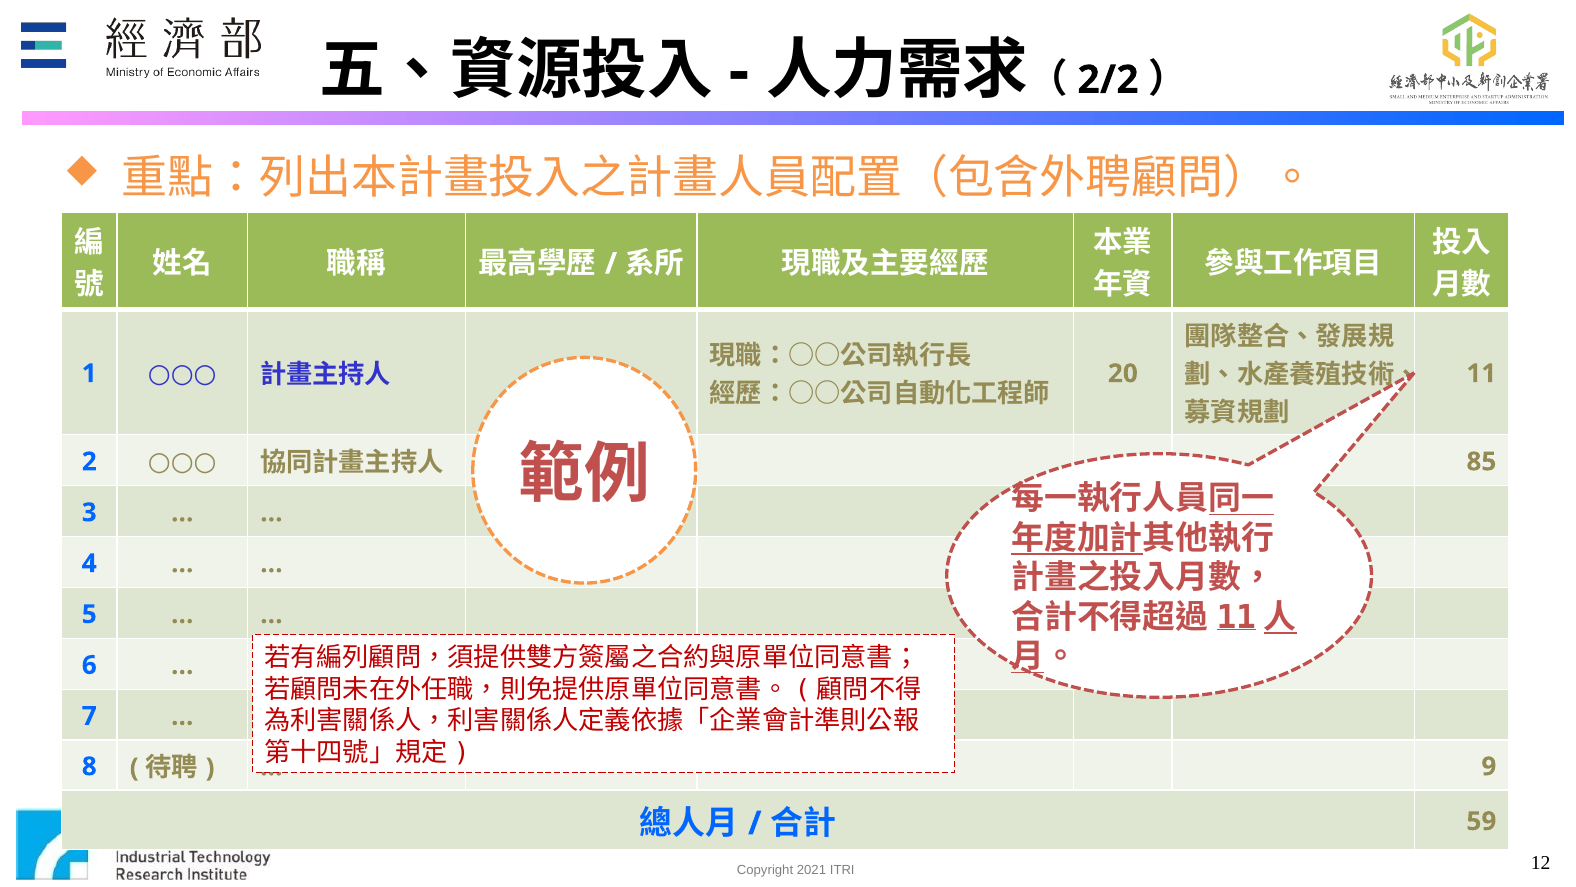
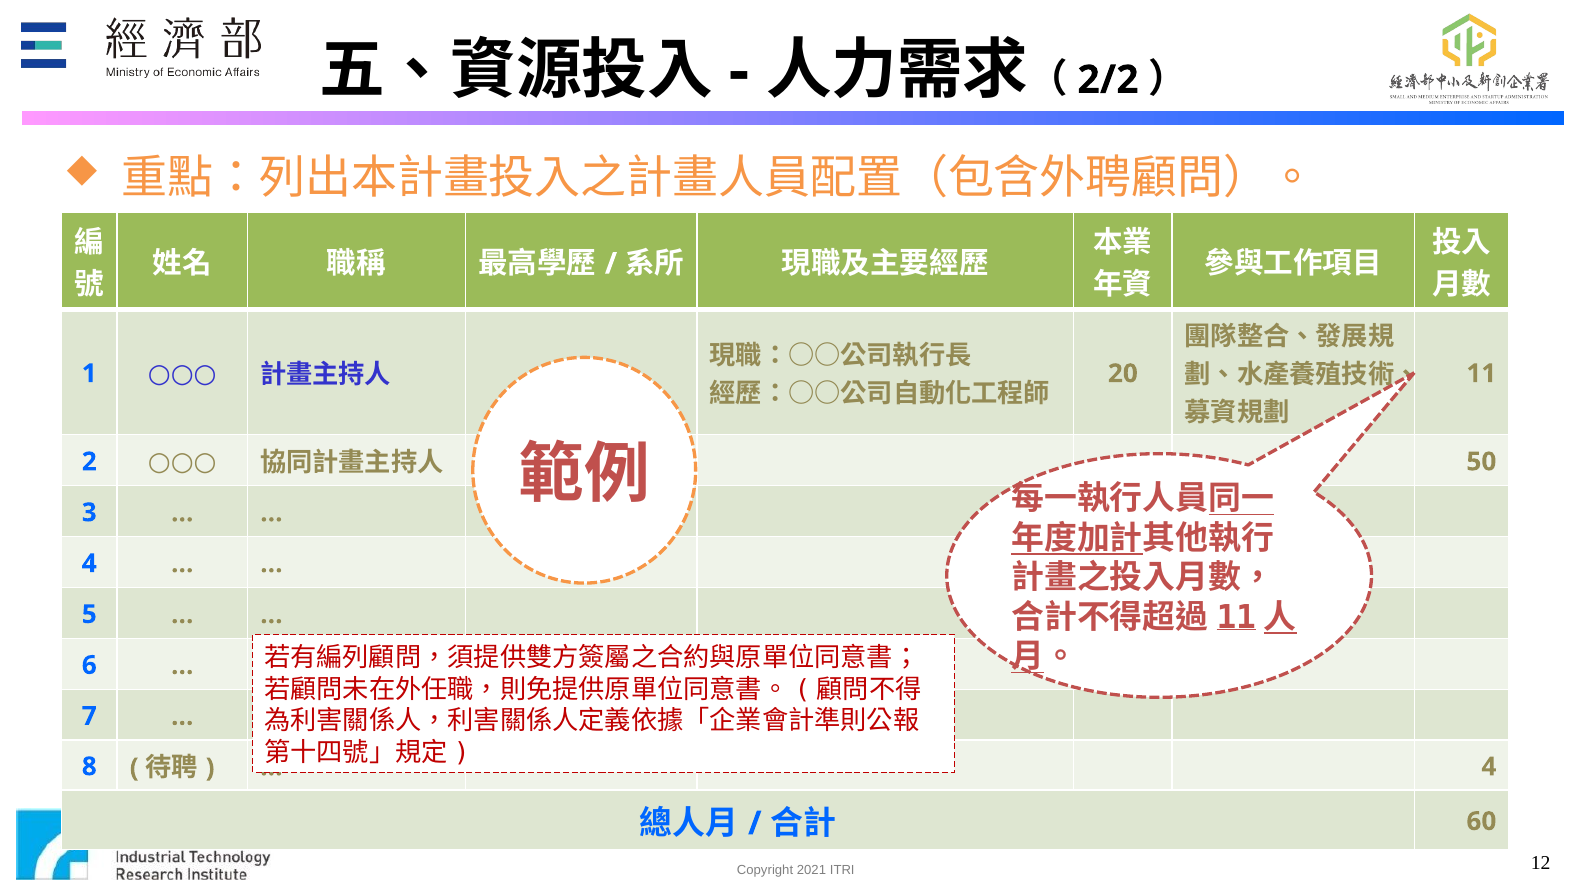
85: 85 -> 50 (1481, 461)
9: 9 -> 4 (1489, 766)
59: 59 -> 60 (1481, 821)
